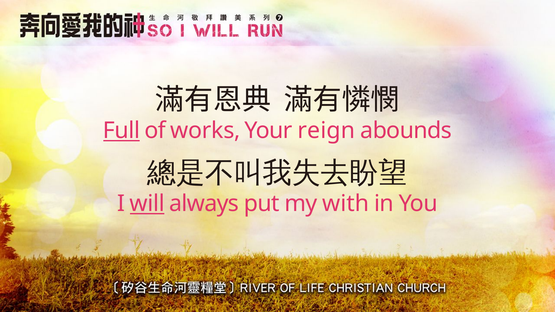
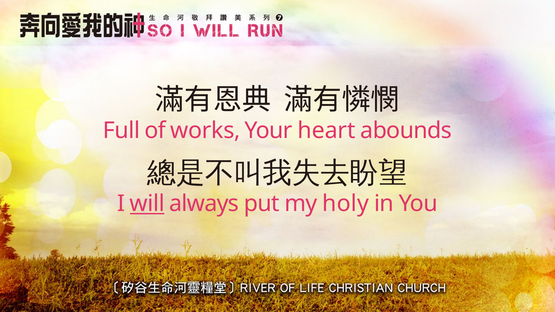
Full underline: present -> none (122, 131)
reign: reign -> heart (326, 131)
with: with -> holy (346, 204)
